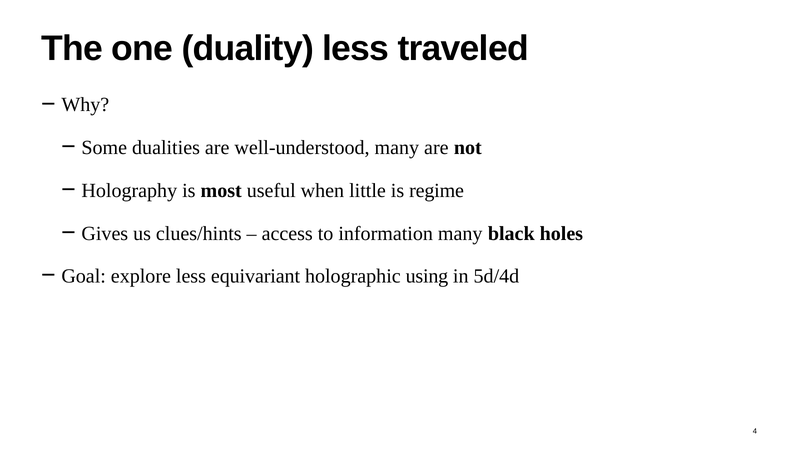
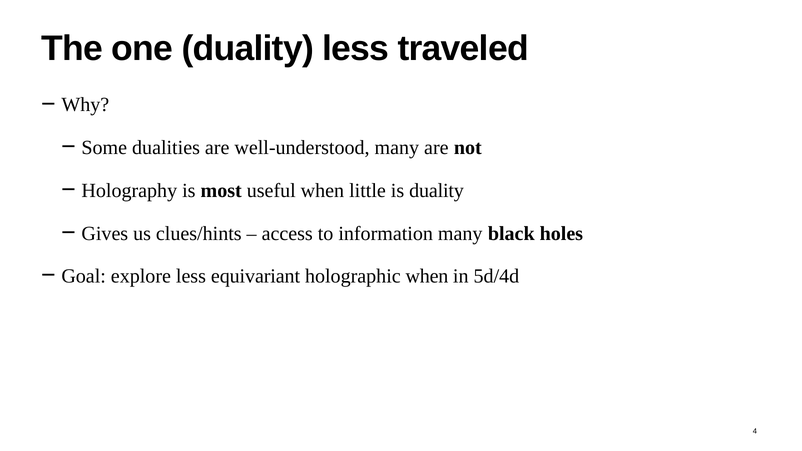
is regime: regime -> duality (437, 191)
holographic using: using -> when (427, 276)
